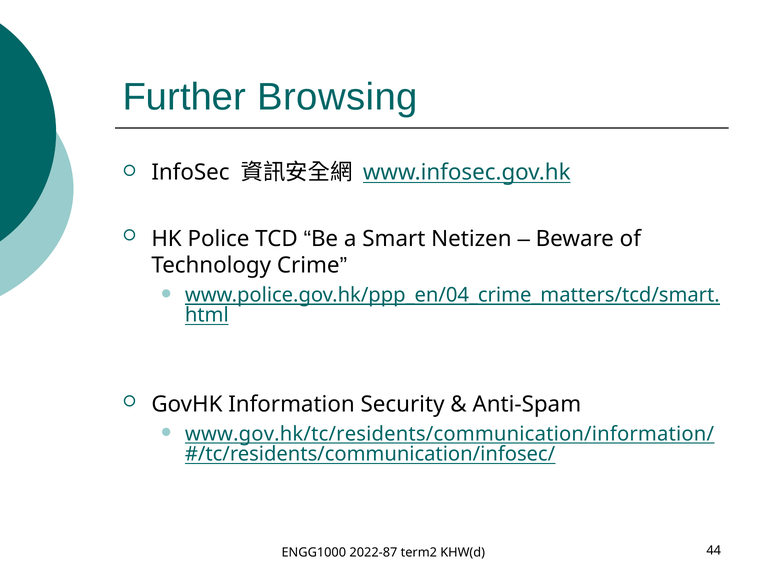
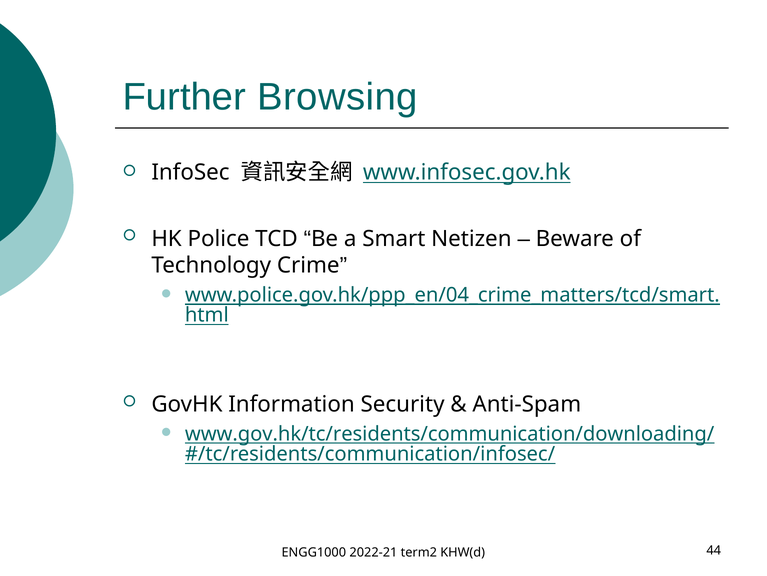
www.gov.hk/tc/residents/communication/information/: www.gov.hk/tc/residents/communication/information/ -> www.gov.hk/tc/residents/communication/downloading/ (450, 433)
2022-87: 2022-87 -> 2022-21 (373, 552)
